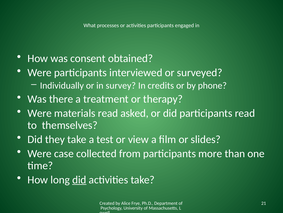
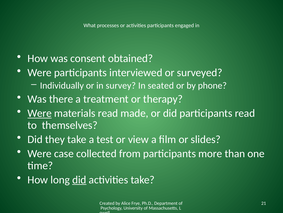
credits: credits -> seated (161, 85)
Were underline: none -> present (40, 113)
asked: asked -> made (135, 113)
